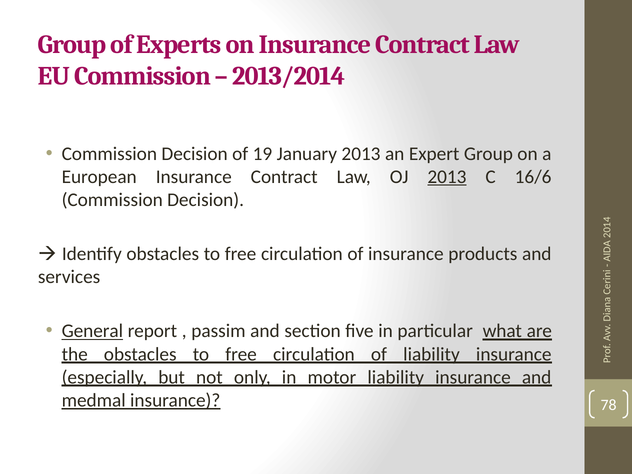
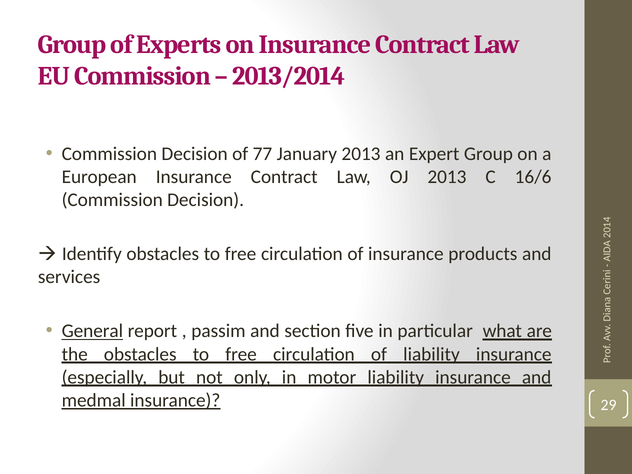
19: 19 -> 77 (262, 154)
2013 underline: present -> none (447, 177)
78: 78 -> 29 (609, 405)
